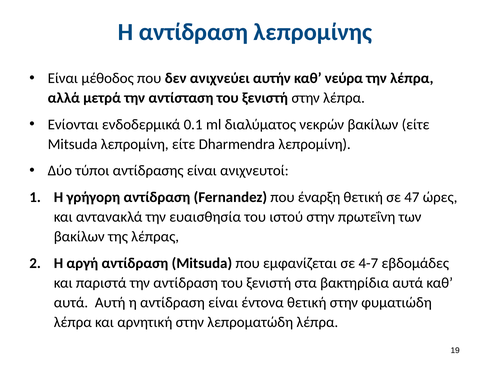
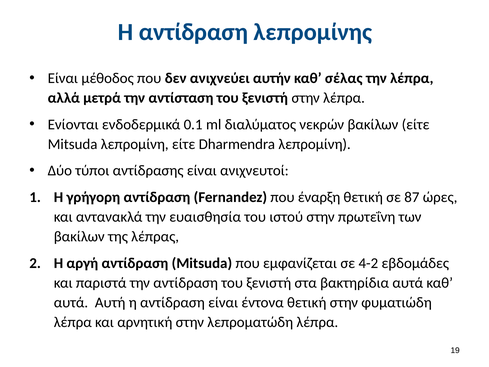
νεύρα: νεύρα -> σέλας (344, 78)
47: 47 -> 87 (412, 197)
4-7: 4-7 -> 4-2 (368, 263)
